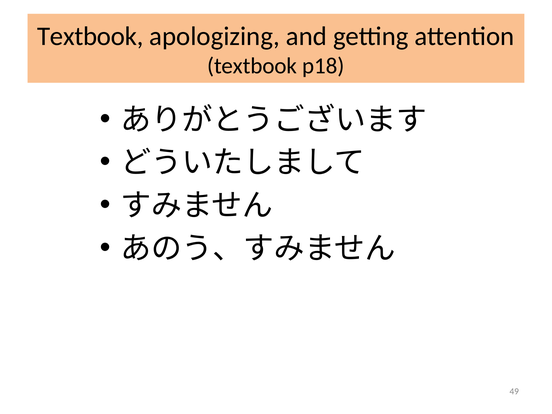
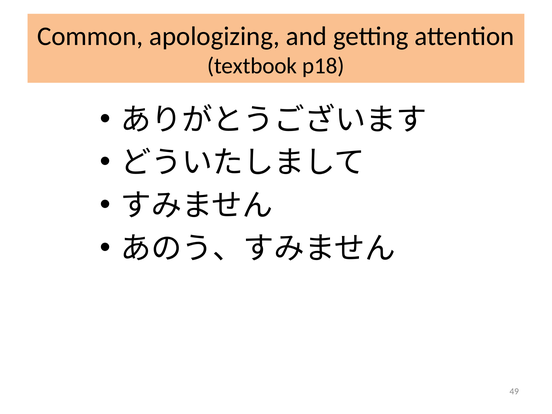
Textbook: Textbook -> Common (90, 36)
